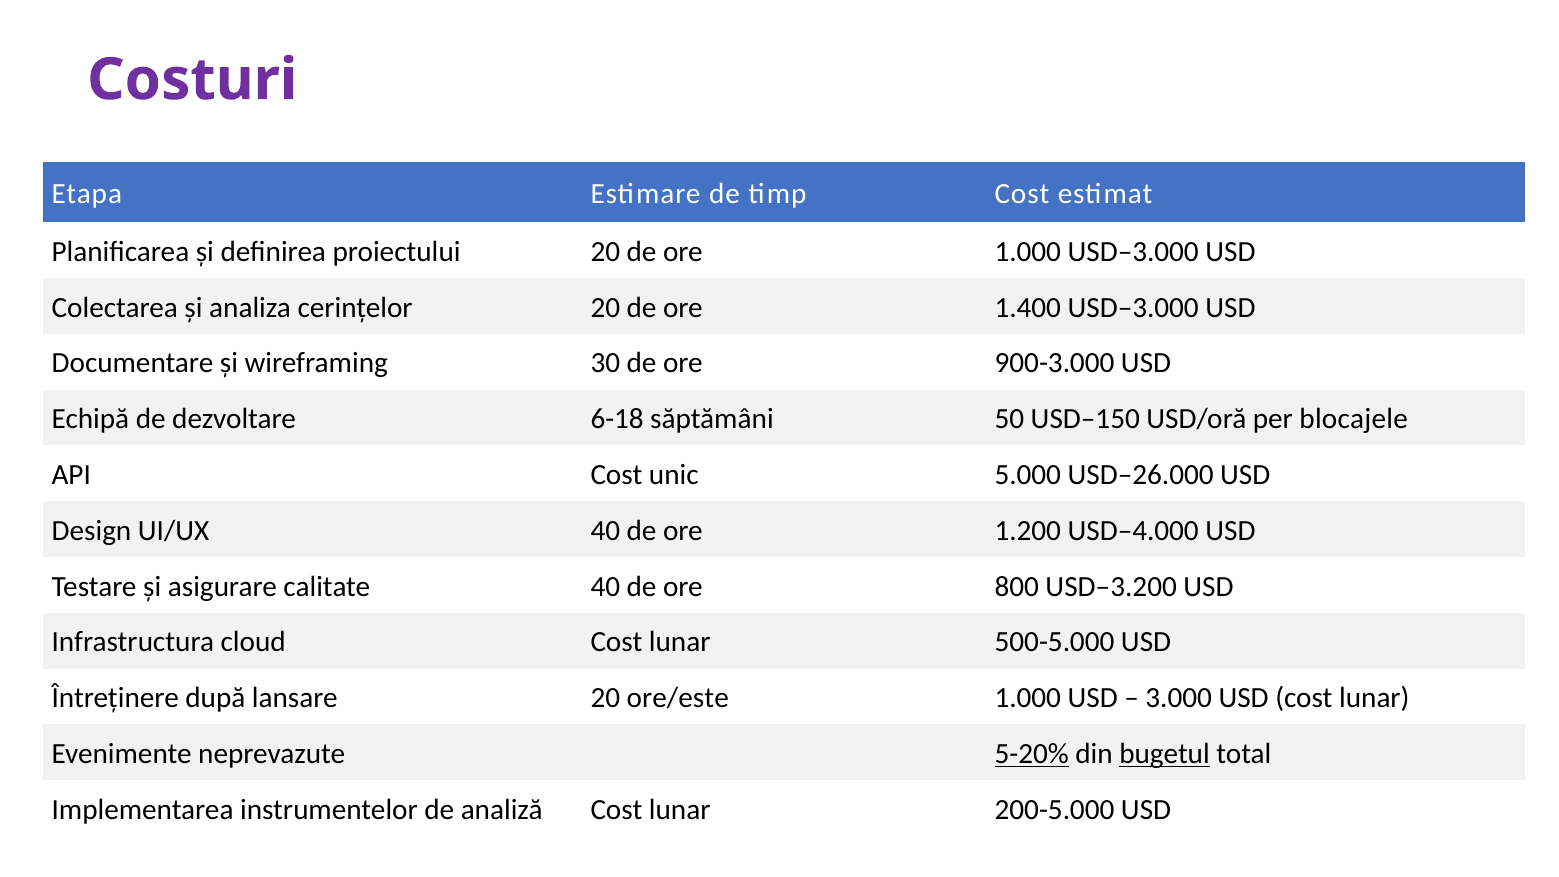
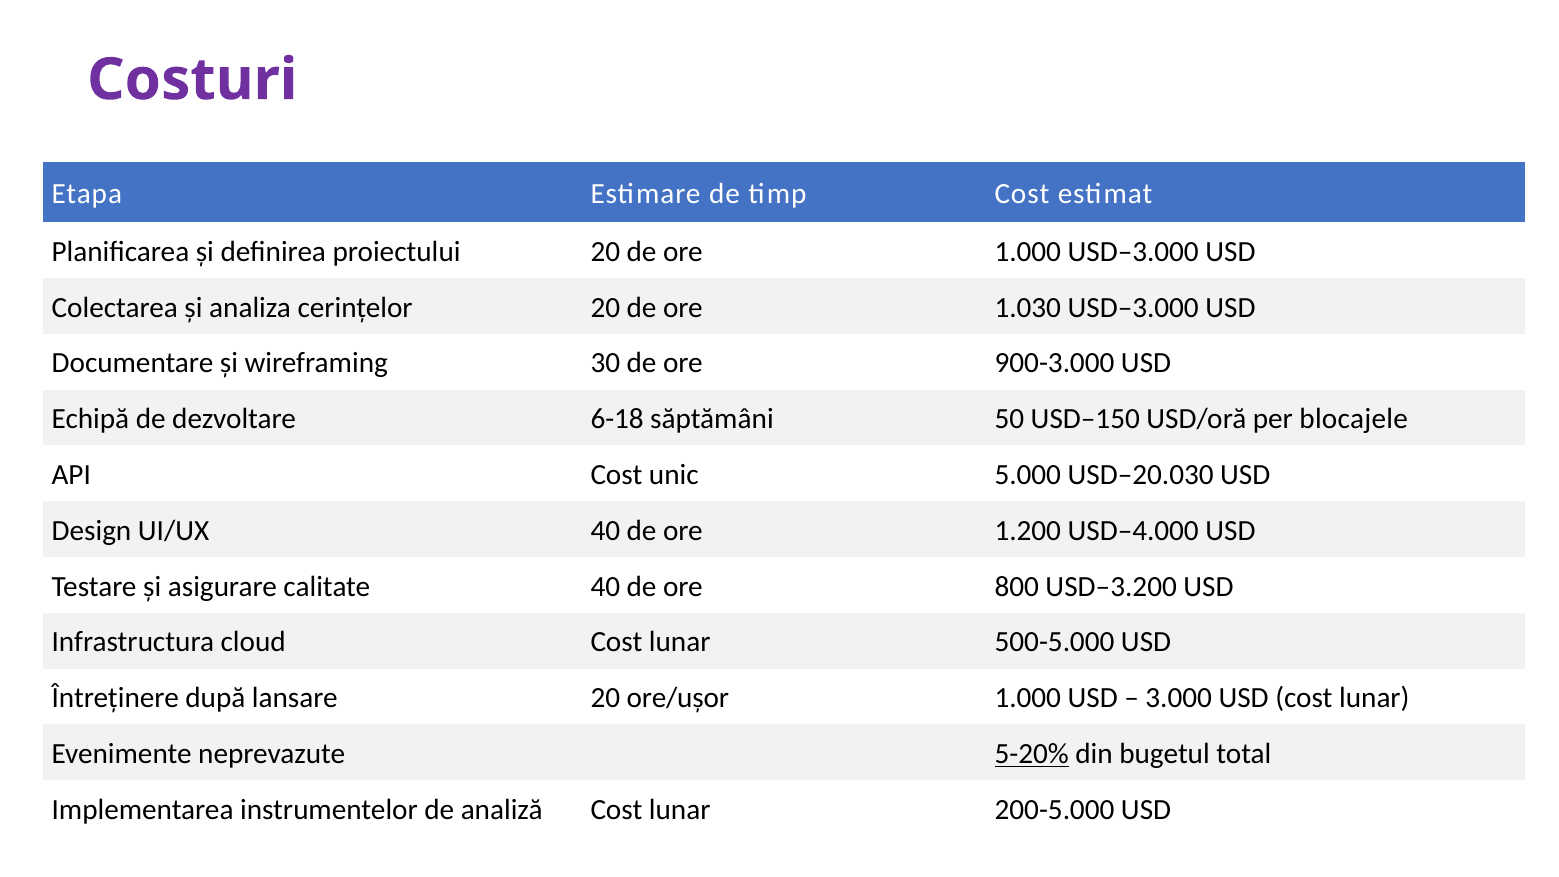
1.400: 1.400 -> 1.030 (1028, 307)
USD–26.000: USD–26.000 -> USD–20.030 (1141, 475)
ore/este: ore/este -> ore/ușor (678, 698)
bugetul underline: present -> none (1165, 754)
